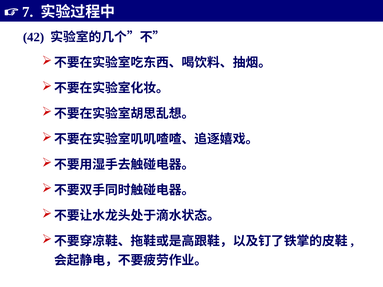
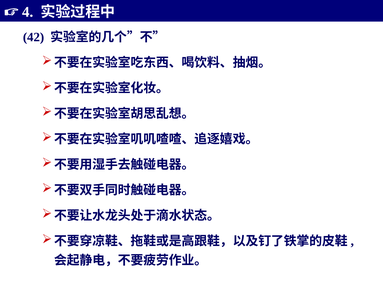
7: 7 -> 4 (28, 12)
